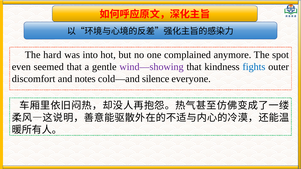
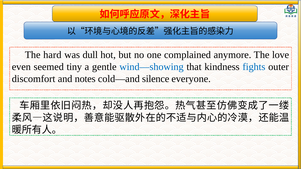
into: into -> dull (90, 55)
spot: spot -> love (281, 55)
seemed that: that -> tiny (74, 67)
wind—showing colour: purple -> blue (152, 67)
